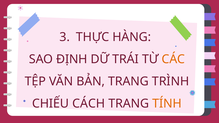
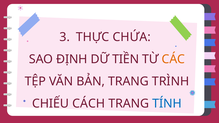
HÀNG: HÀNG -> CHỨA (132, 37)
TRÁI: TRÁI -> TIỀN (126, 59)
TÍNH colour: orange -> blue (167, 104)
